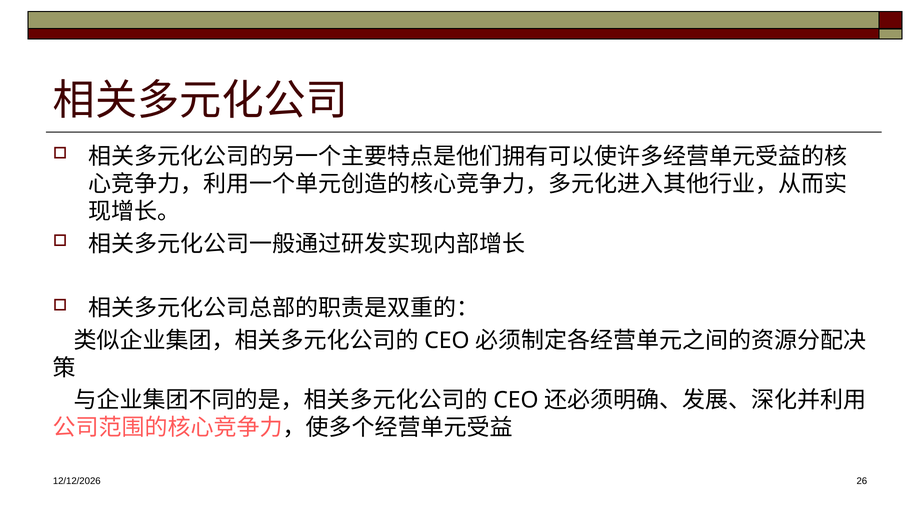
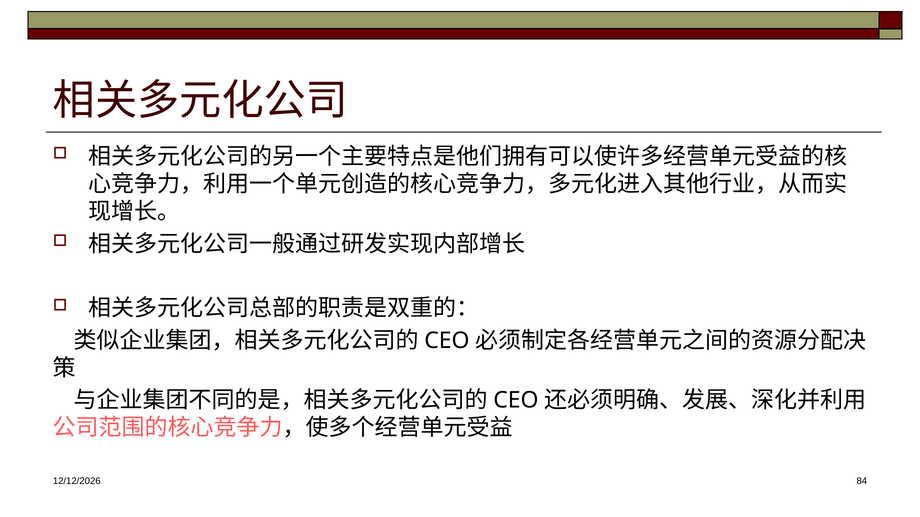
26: 26 -> 84 (862, 481)
